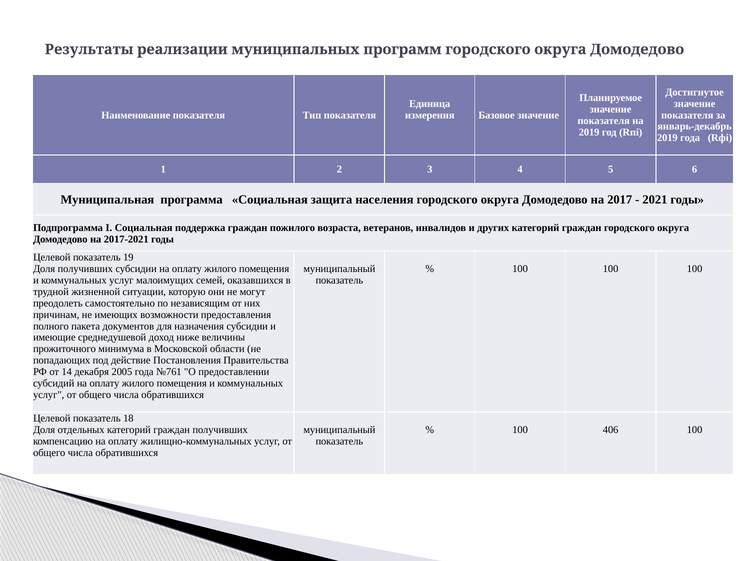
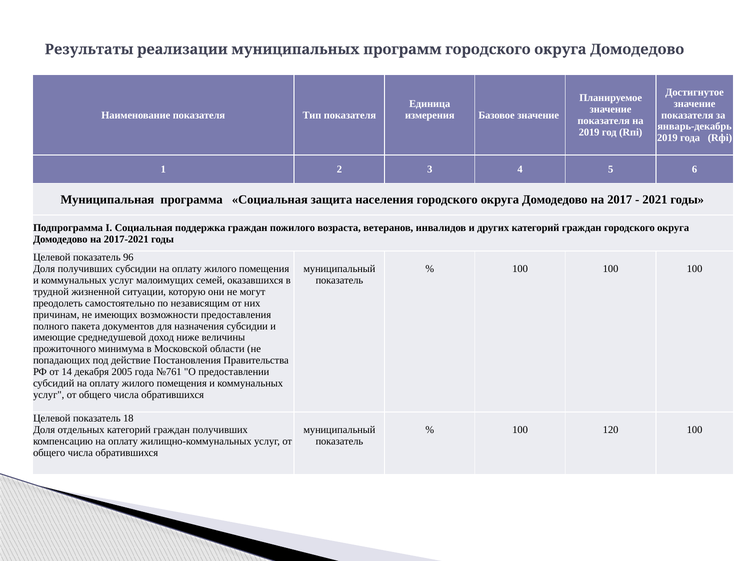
19: 19 -> 96 (128, 257)
406: 406 -> 120 (611, 430)
